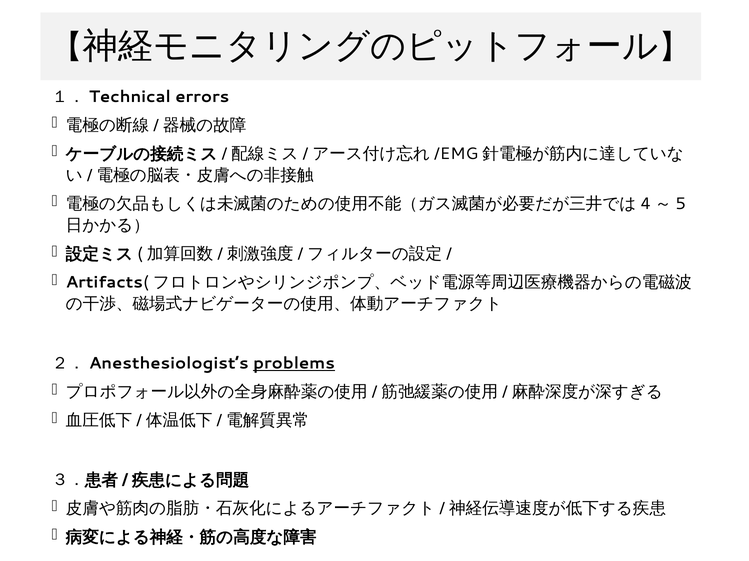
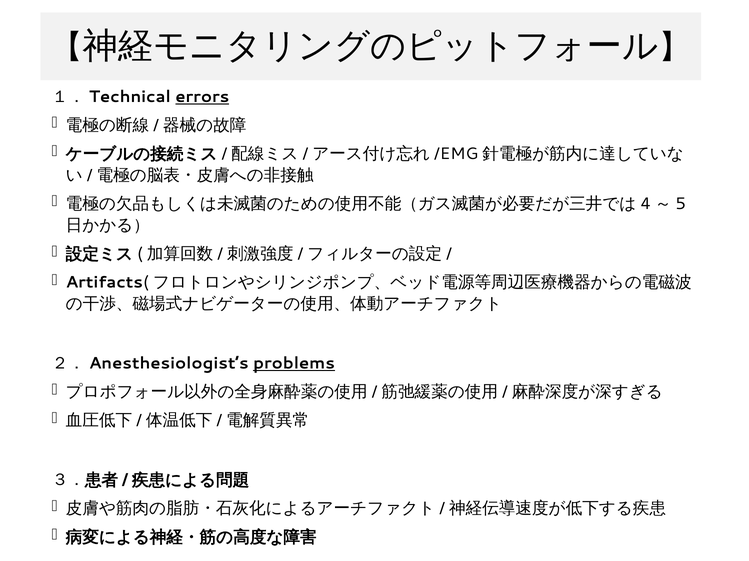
errors underline: none -> present (202, 97)
